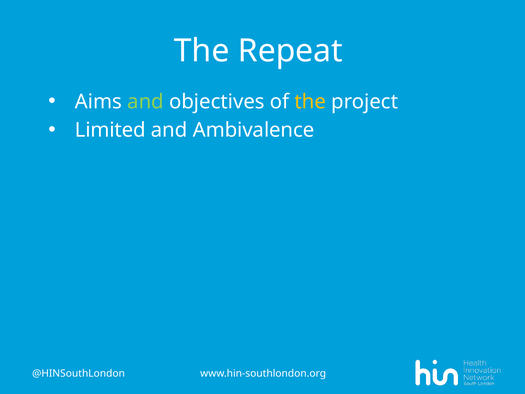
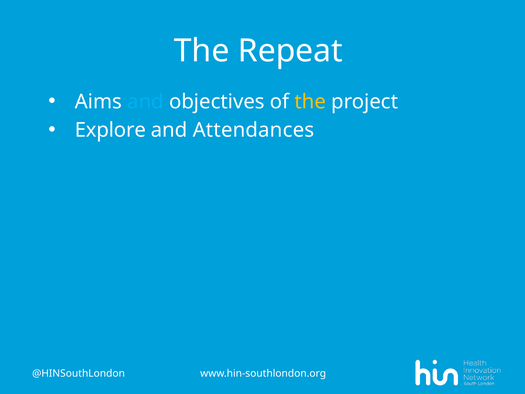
and colour: light green -> light blue (146, 102)
Limited: Limited -> Explore (110, 130)
Ambivalence: Ambivalence -> Attendances (253, 130)
